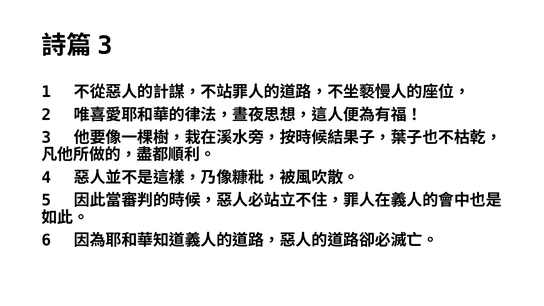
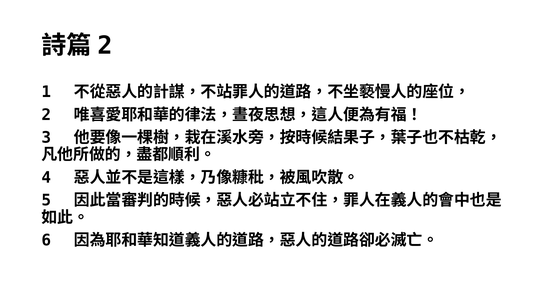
3: 3 -> 2 (105, 46)
